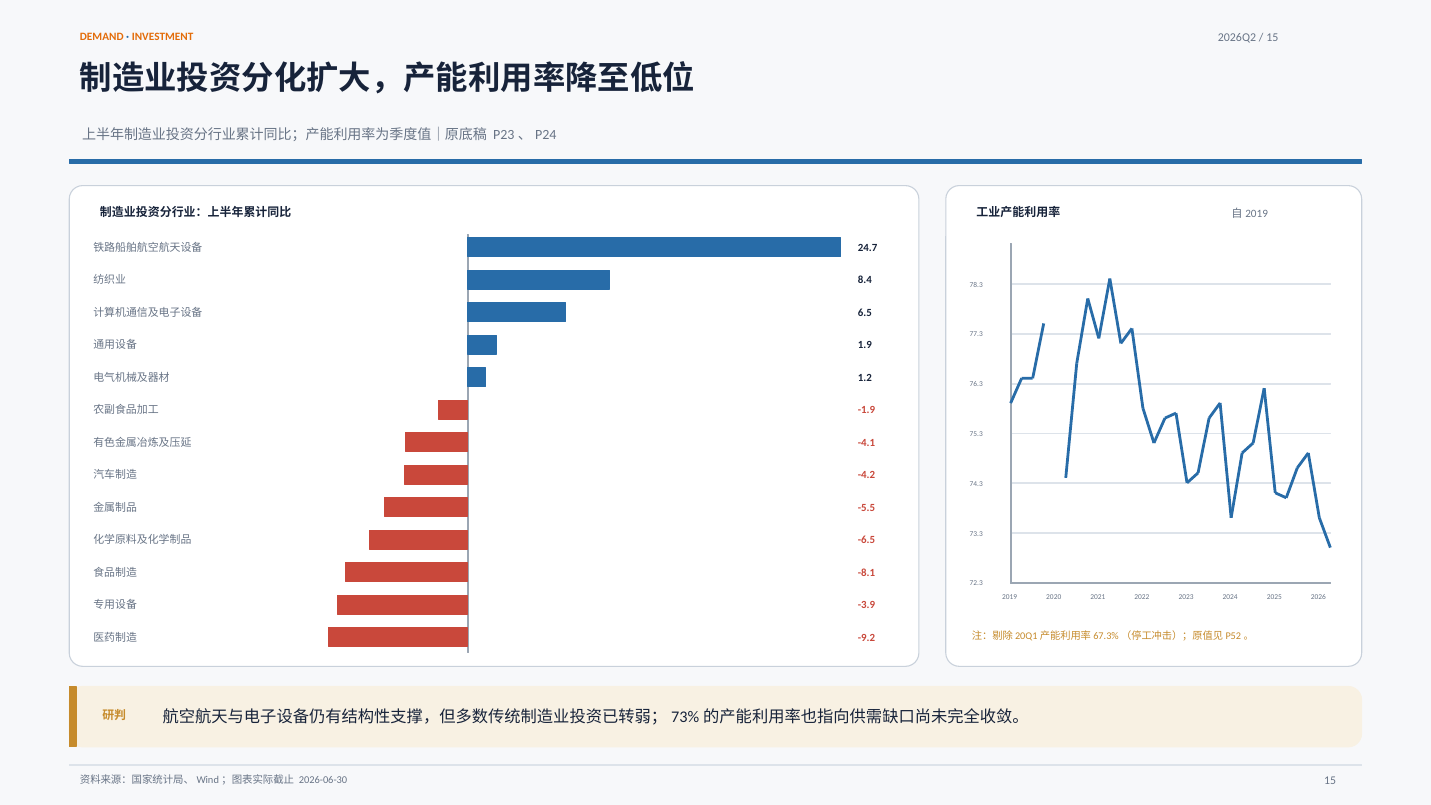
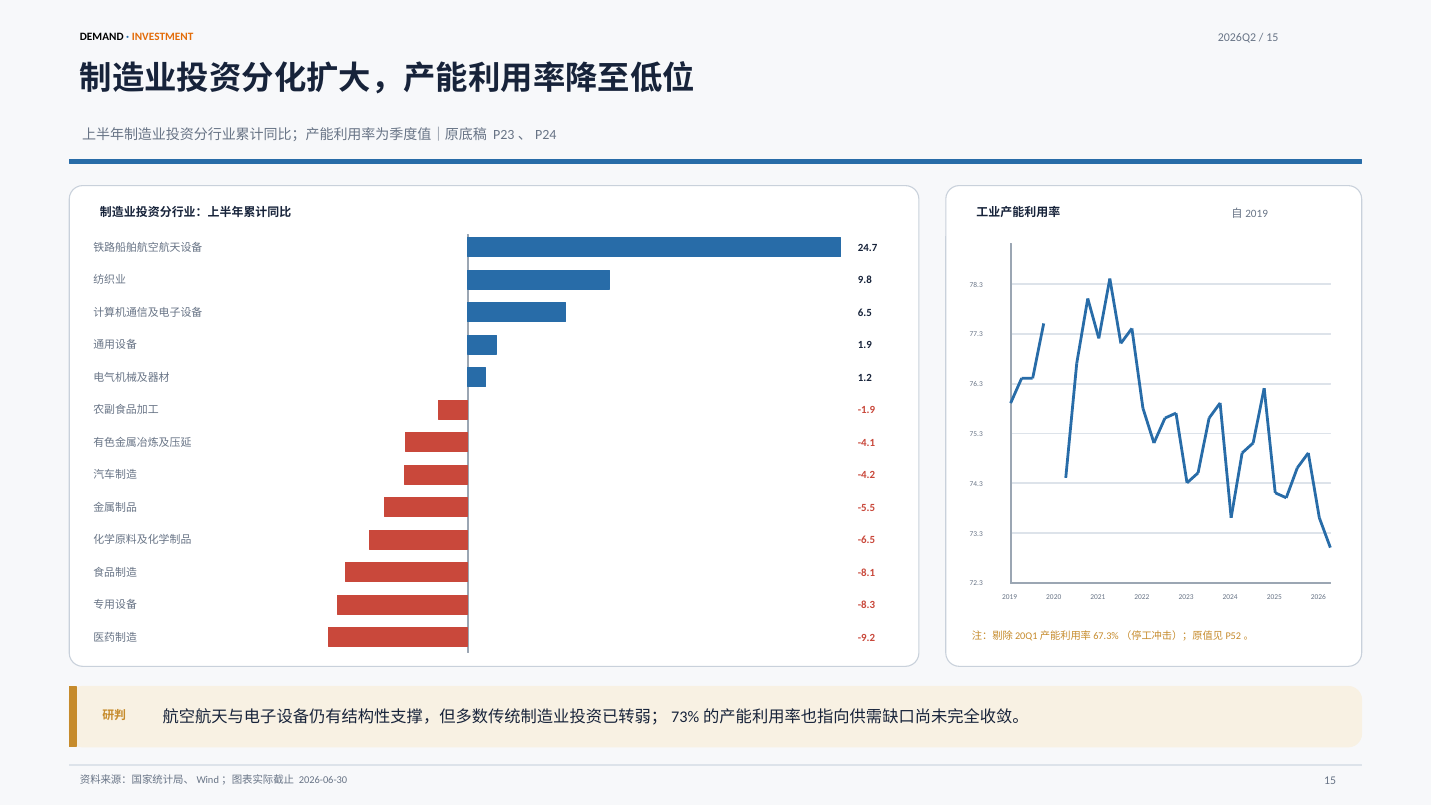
DEMAND colour: orange -> black (102, 37)
8.4: 8.4 -> 9.8 (865, 280)
-3.9: -3.9 -> -8.3 (867, 605)
